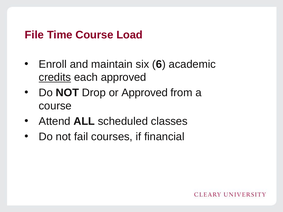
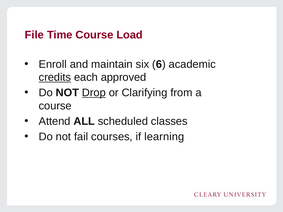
Drop underline: none -> present (94, 93)
or Approved: Approved -> Clarifying (145, 93)
financial: financial -> learning (164, 137)
